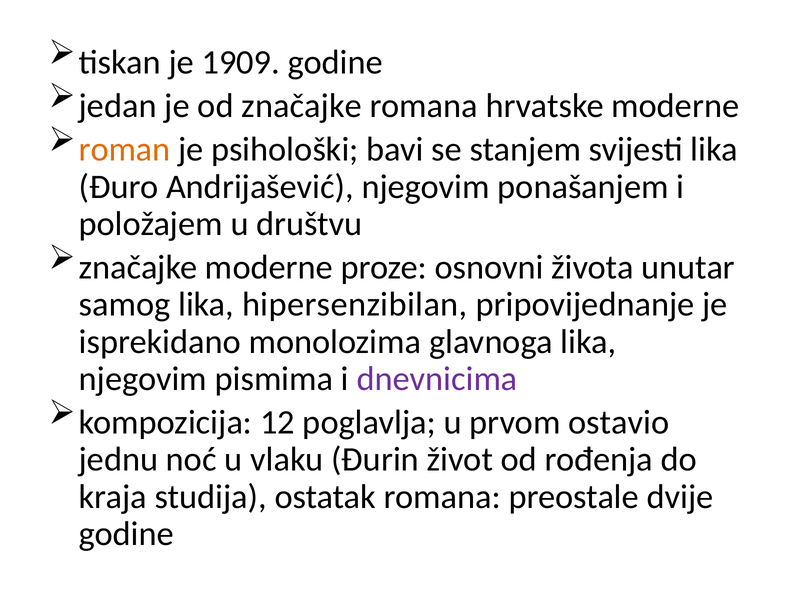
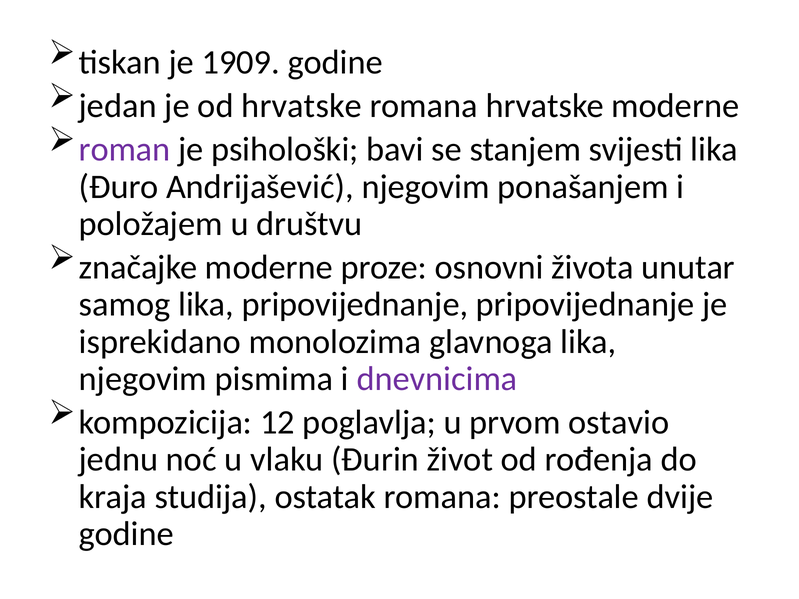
od značajke: značajke -> hrvatske (302, 106)
roman colour: orange -> purple (125, 150)
lika hipersenzibilan: hipersenzibilan -> pripovijednanje (355, 305)
